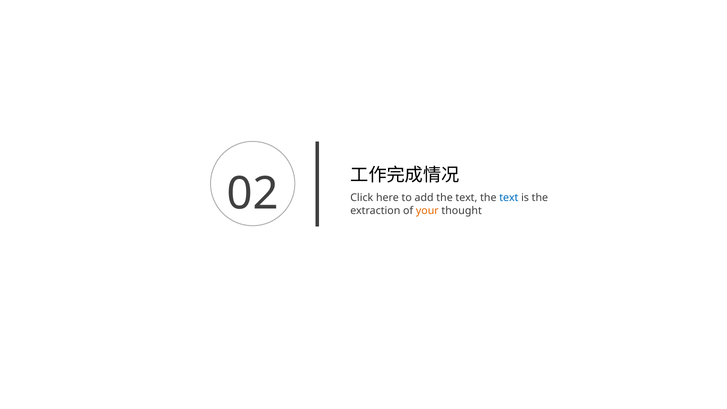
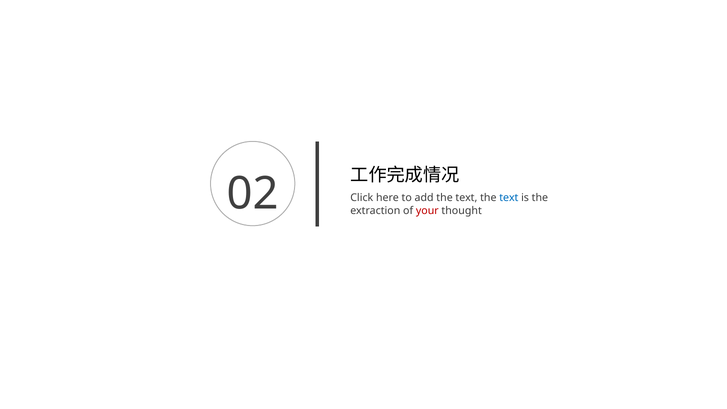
your colour: orange -> red (427, 211)
